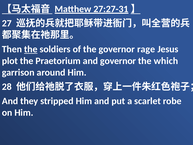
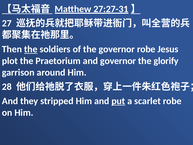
governor rage: rage -> robe (146, 49)
which: which -> glorify (166, 61)
put underline: none -> present (118, 101)
